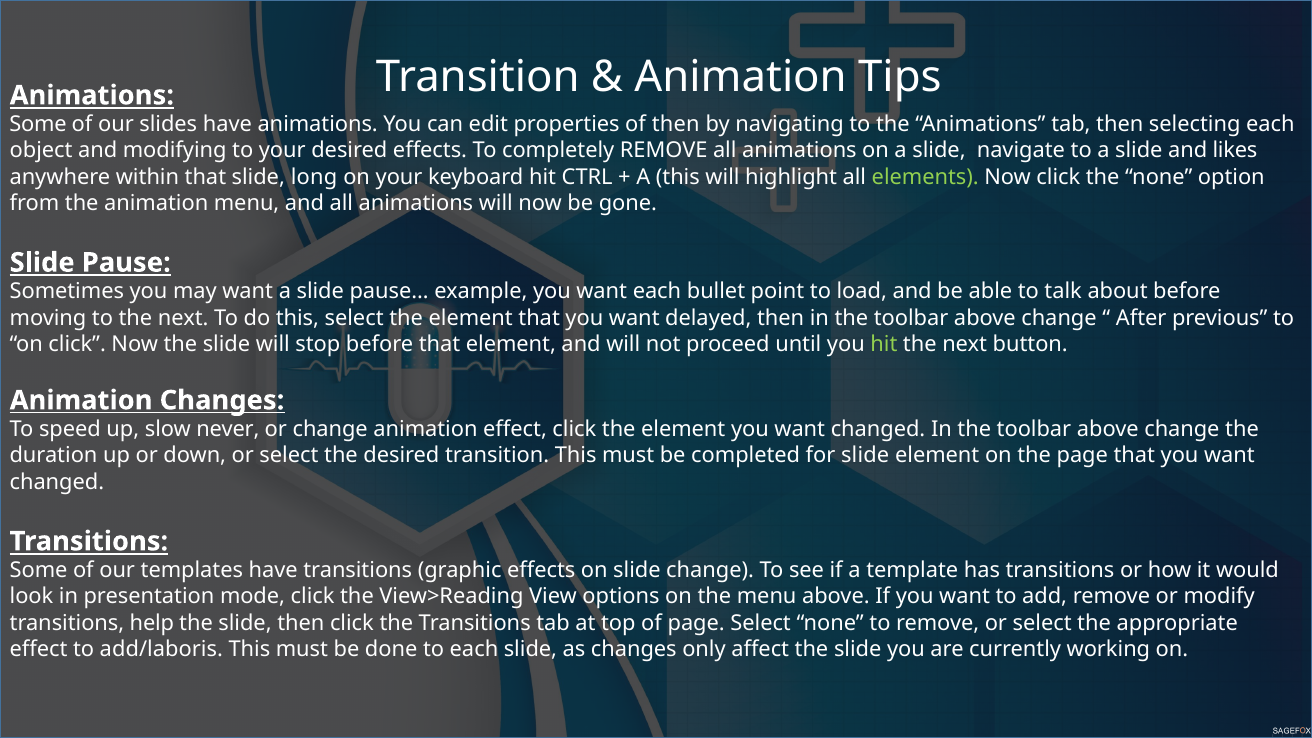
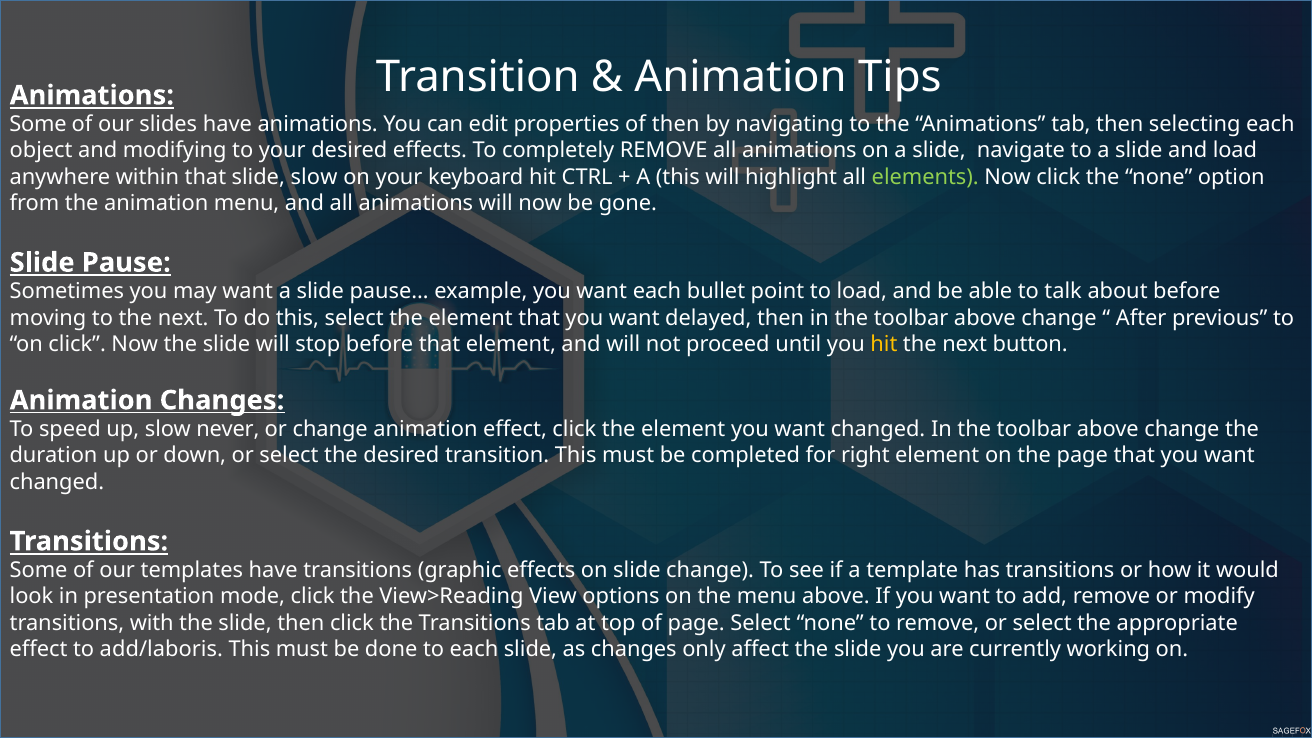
and likes: likes -> load (1235, 151)
slide long: long -> slow (314, 177)
hit colour: light green -> yellow (884, 344)
for slide: slide -> right (865, 456)
help: help -> with (152, 623)
